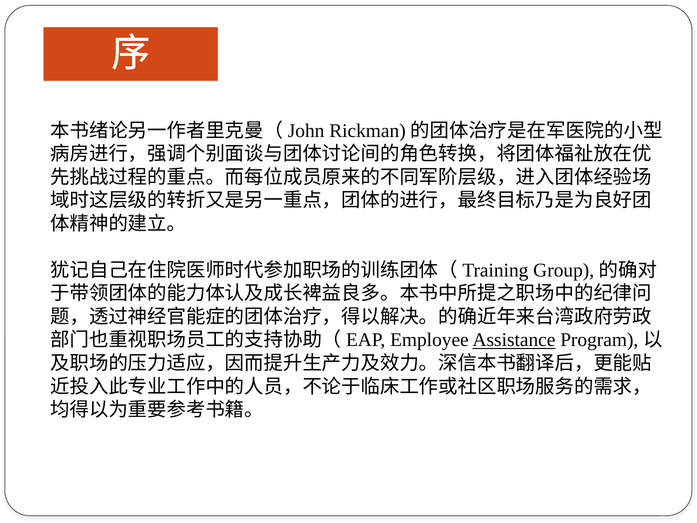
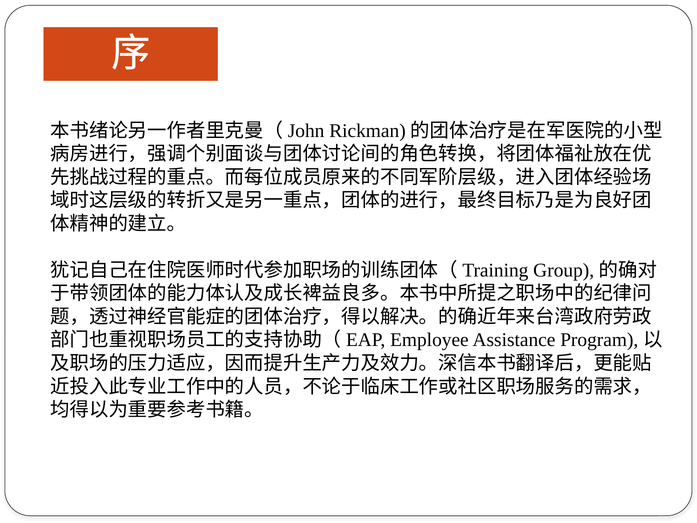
Assistance underline: present -> none (514, 340)
